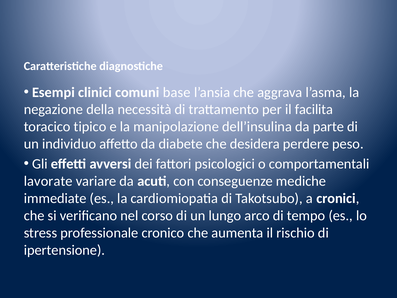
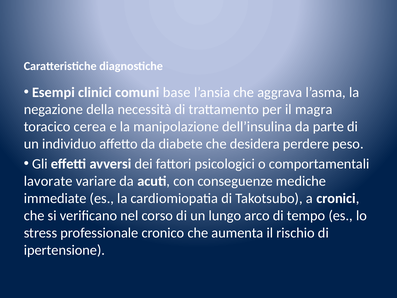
facilita: facilita -> magra (314, 109)
tipico: tipico -> cerea (90, 127)
